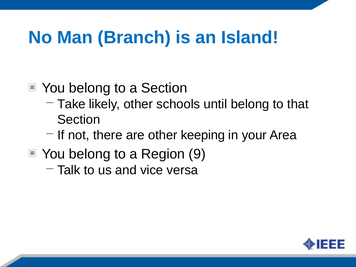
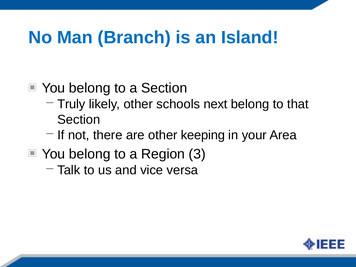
Take: Take -> Truly (71, 104)
until: until -> next (215, 104)
9: 9 -> 3 (197, 154)
